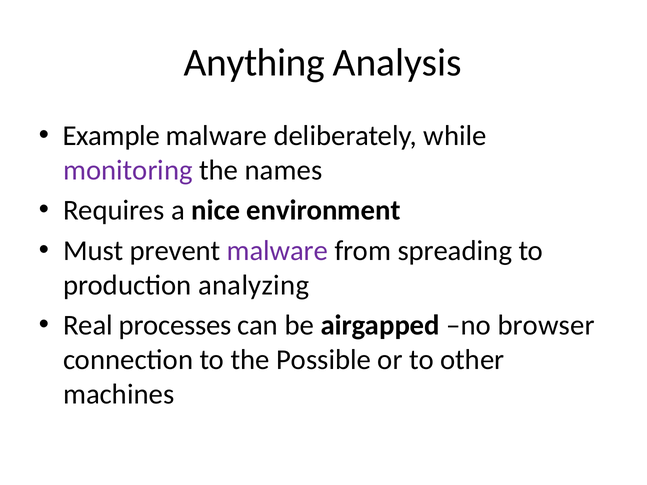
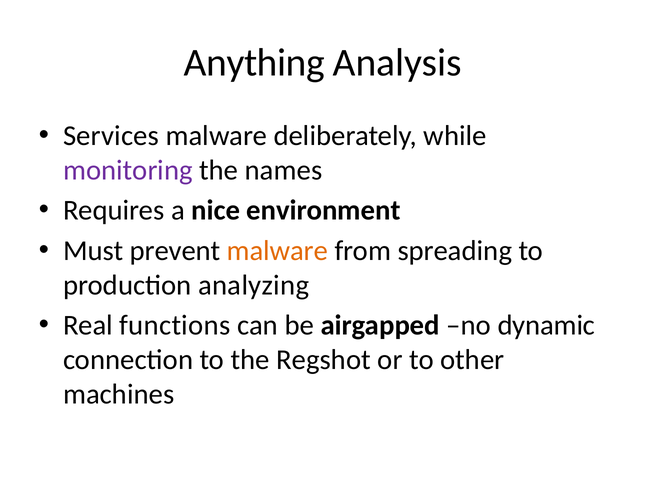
Example: Example -> Services (111, 136)
malware colour: purple -> orange (277, 251)
processes: processes -> functions (175, 326)
browser: browser -> dynamic (546, 326)
Possible: Possible -> Regshot (324, 360)
